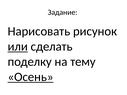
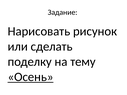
или underline: present -> none (18, 47)
